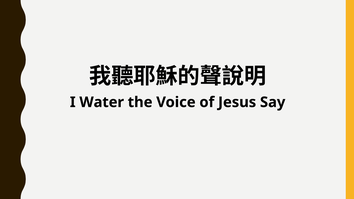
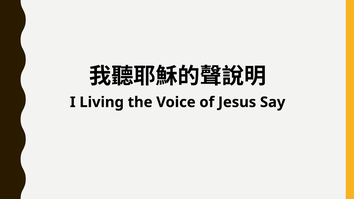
Water: Water -> Living (102, 102)
